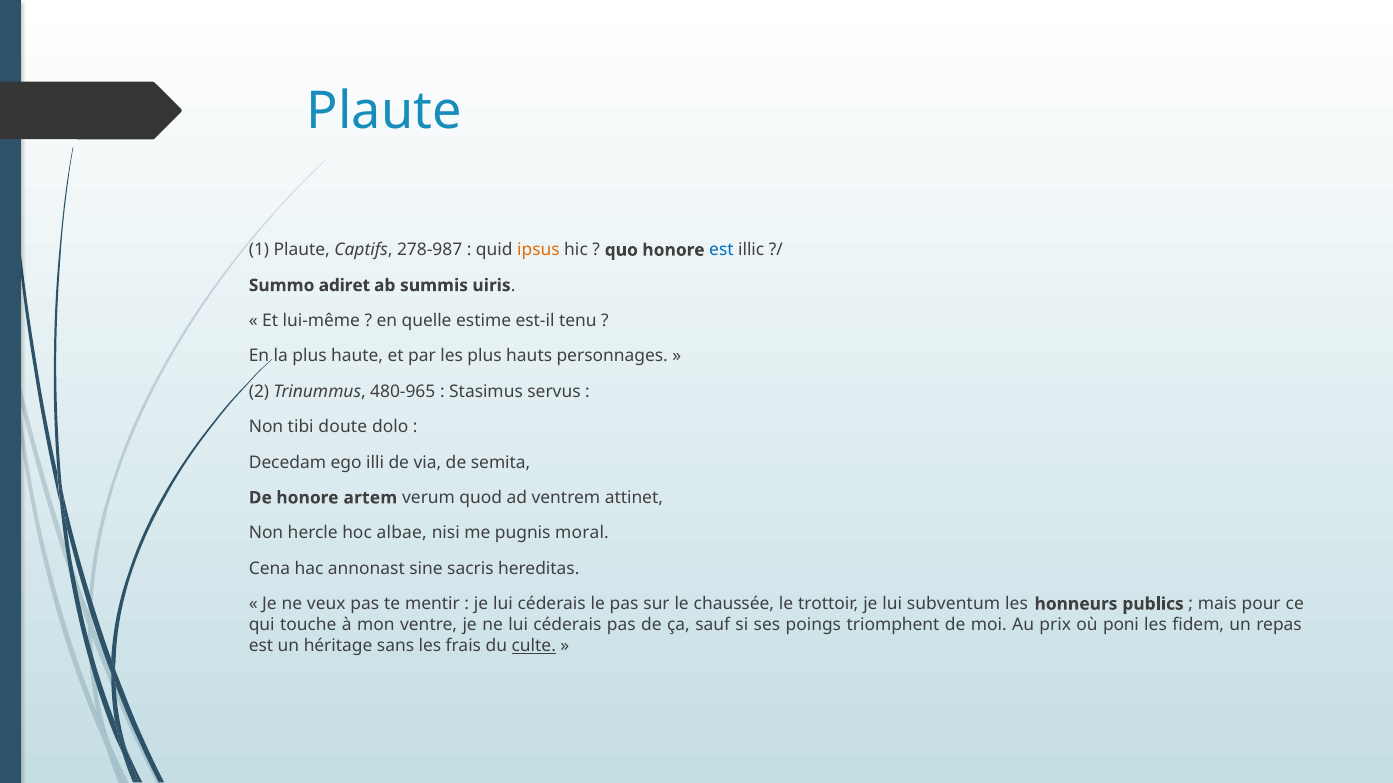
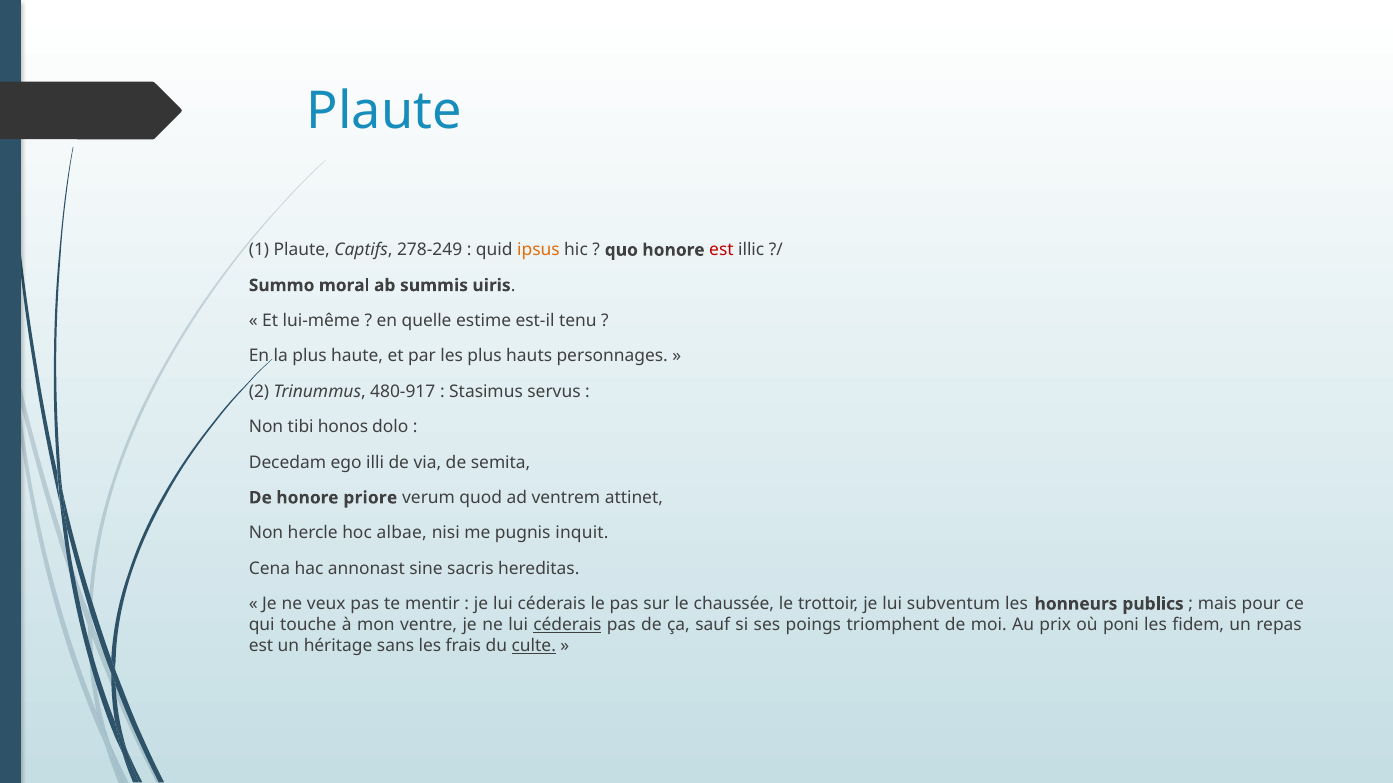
278-987: 278-987 -> 278-249 (430, 250)
est colour: blue -> red (721, 250)
adiret: adiret -> moral (344, 286)
480-965: 480-965 -> 480-917 (403, 392)
doute: doute -> honos (343, 427)
artem: artem -> priore (370, 498)
moral: moral -> inquit (582, 533)
céderais underline: none -> present (567, 625)
